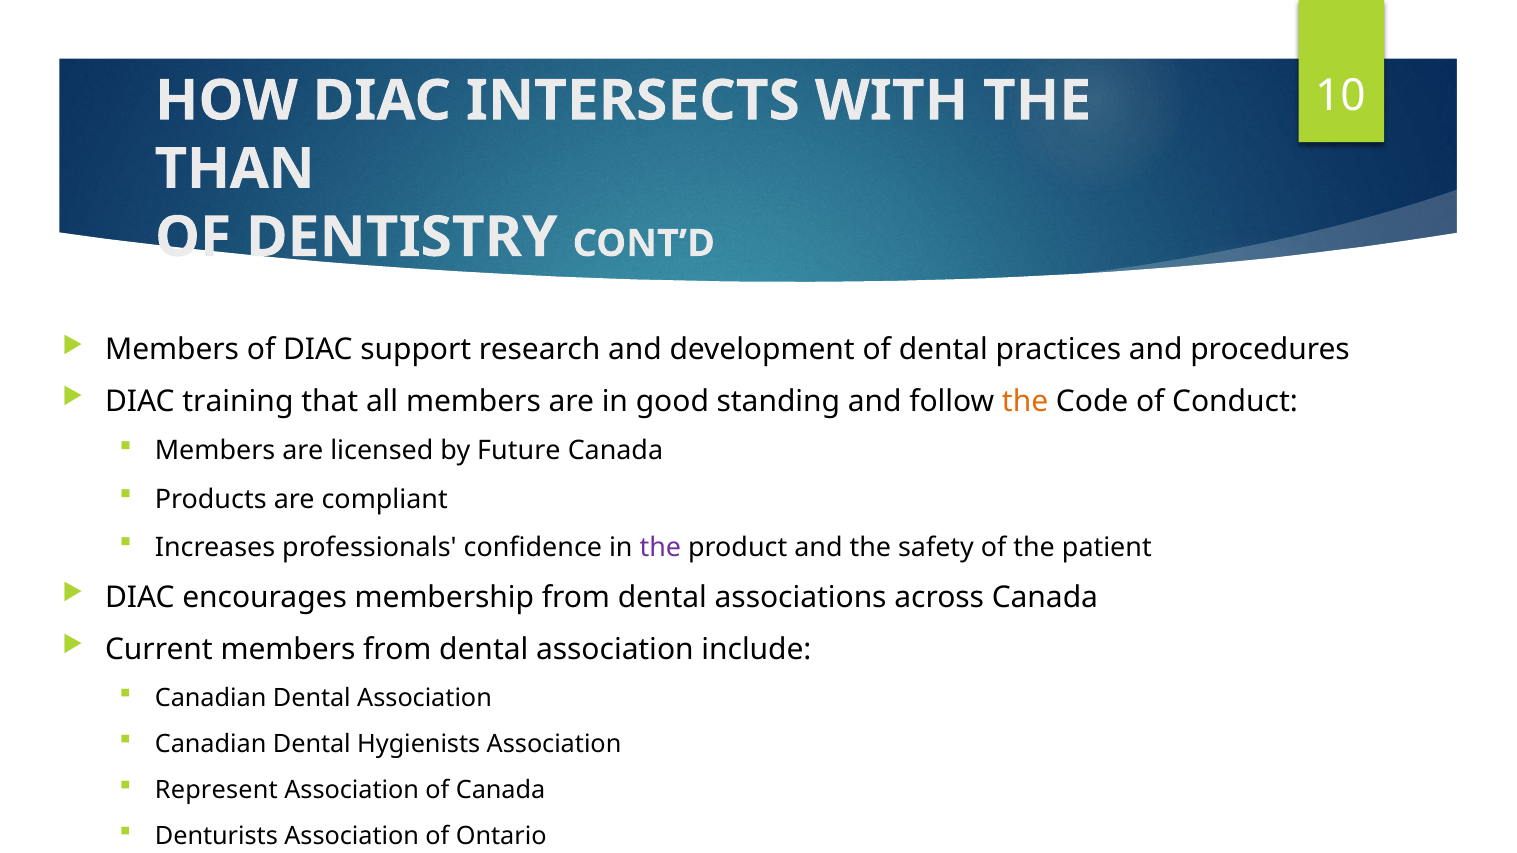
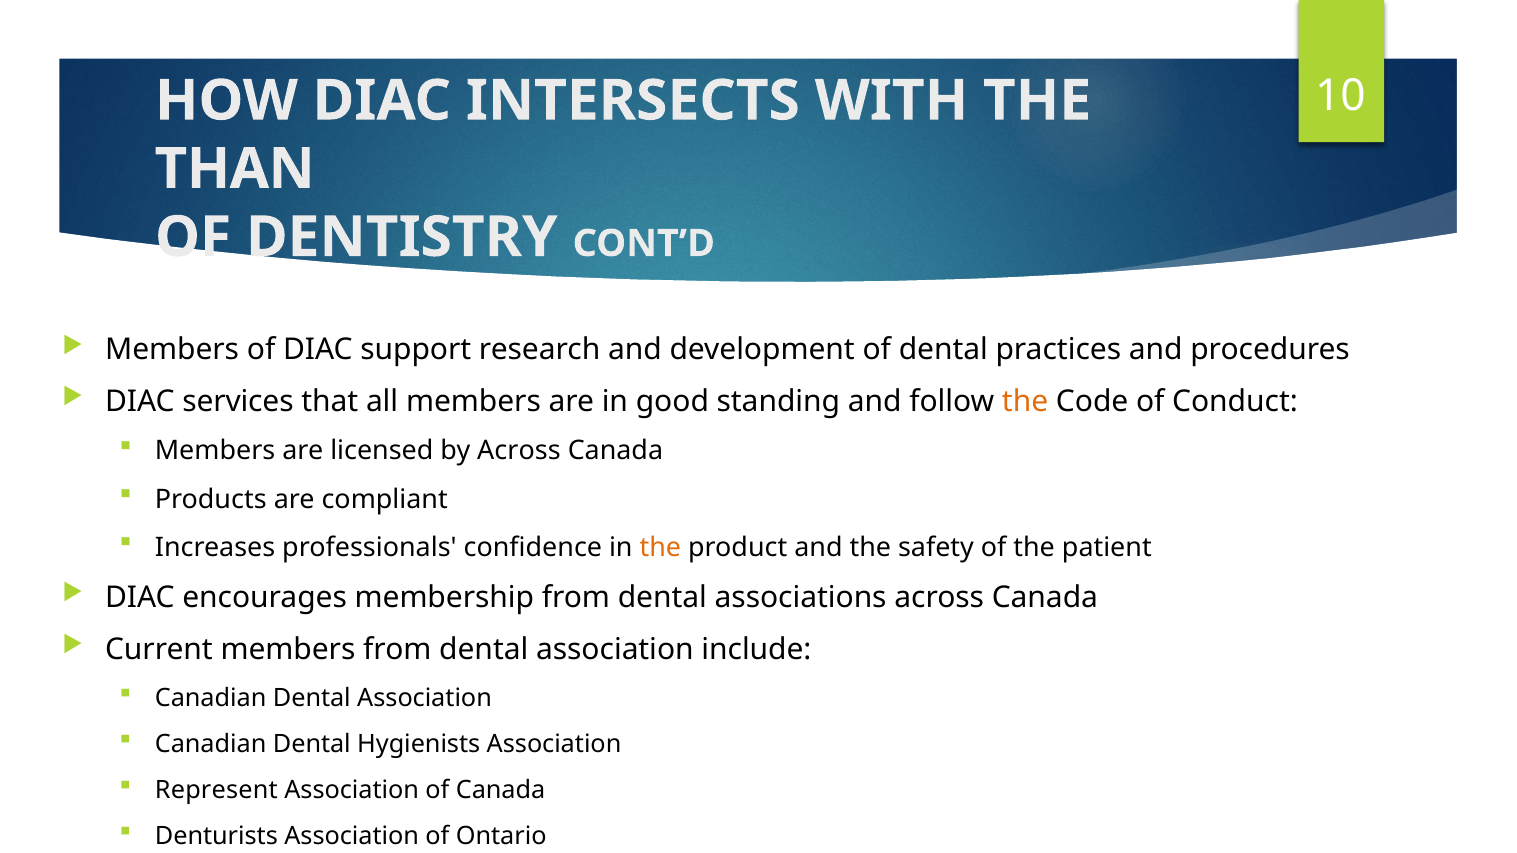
training: training -> services (238, 402)
by Future: Future -> Across (519, 451)
the colour: purple -> orange (660, 547)
